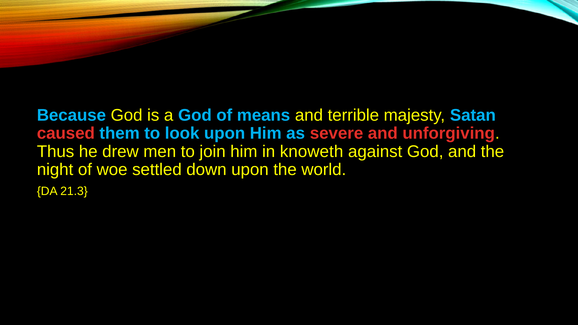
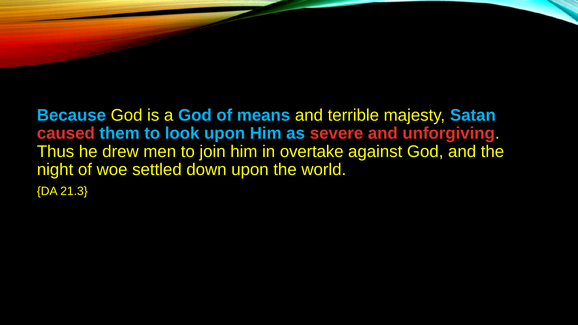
knoweth: knoweth -> overtake (312, 152)
